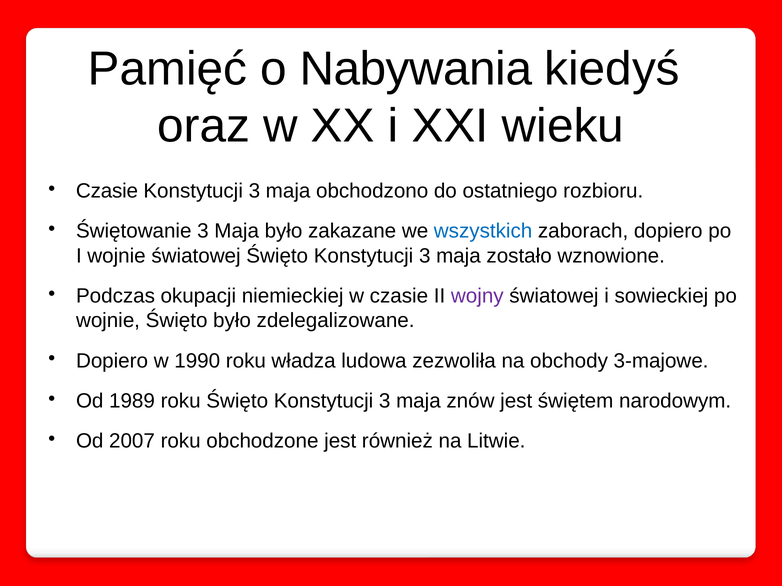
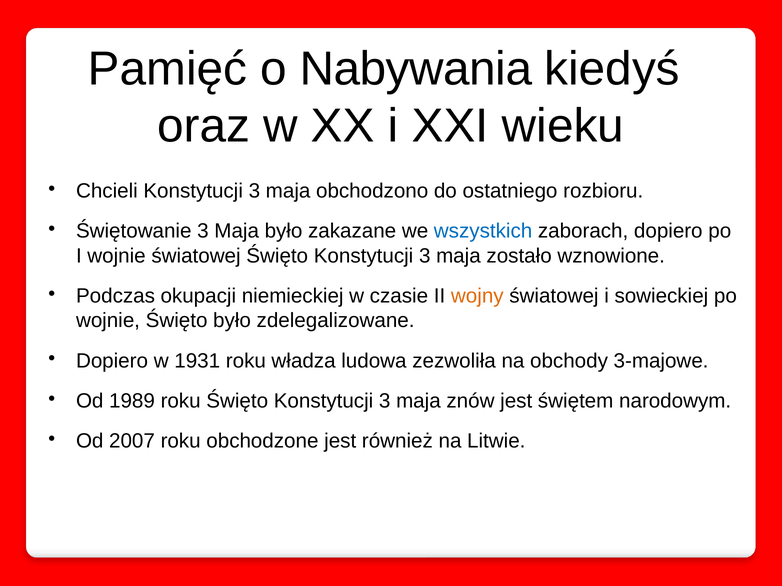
Czasie: Czasie -> Chcieli (107, 191)
wojny colour: purple -> orange (477, 296)
1990: 1990 -> 1931 (197, 361)
